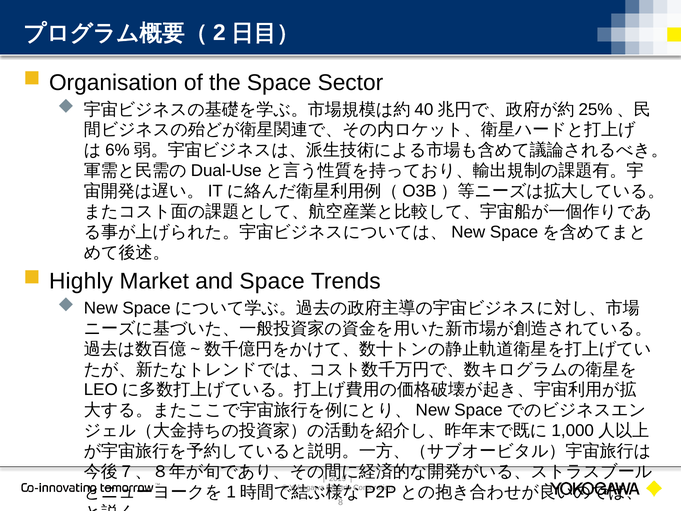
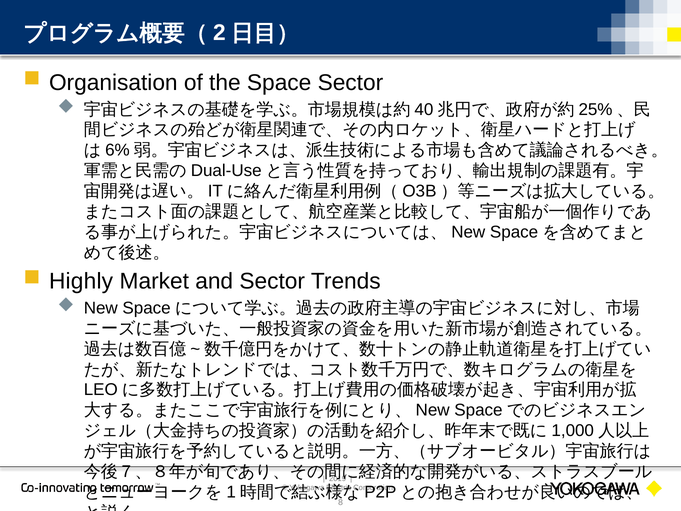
and Space: Space -> Sector (272, 281)
